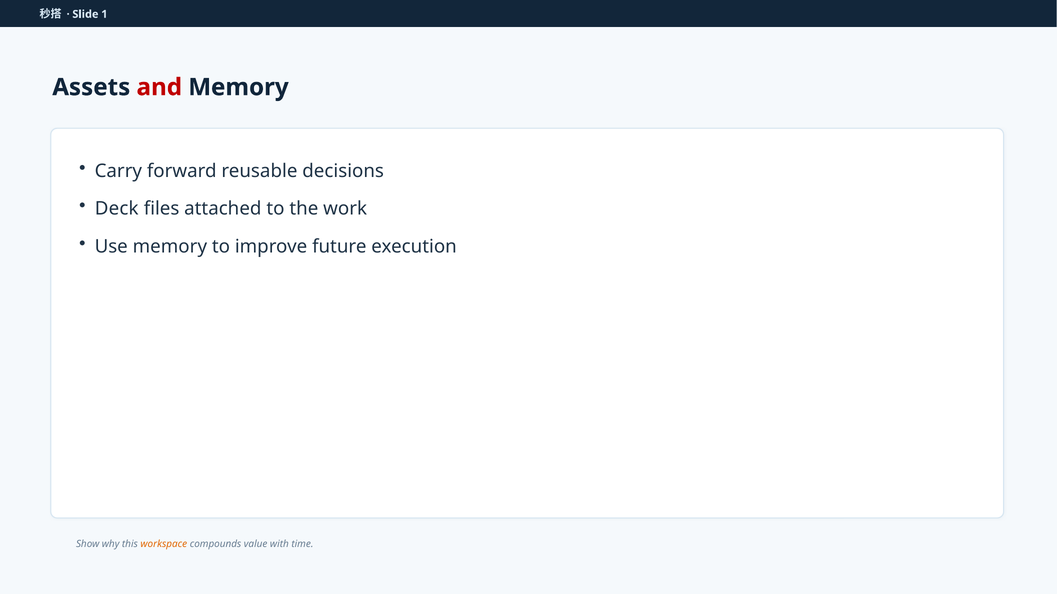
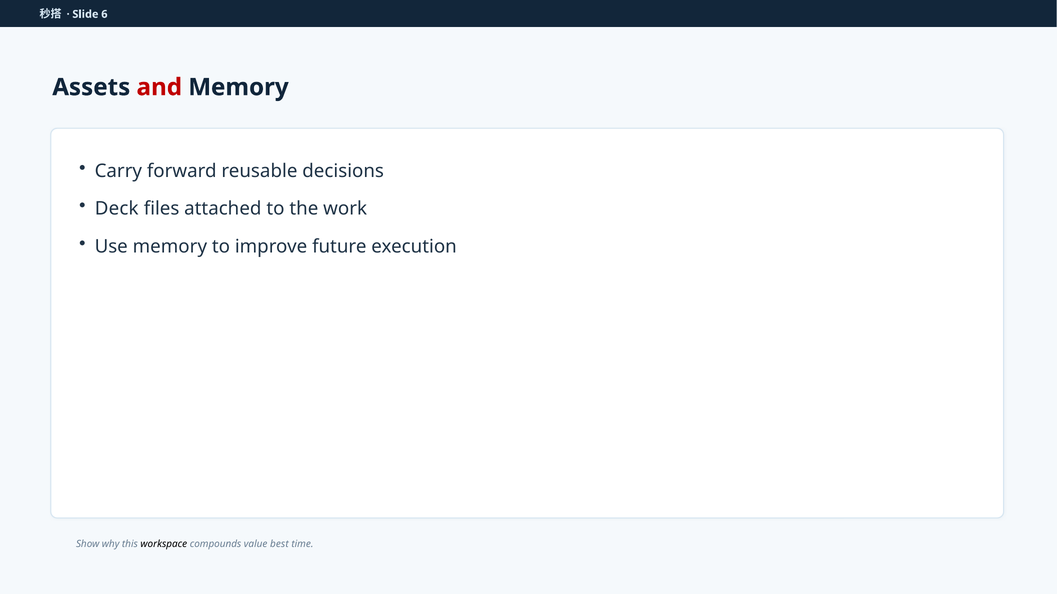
1: 1 -> 6 (104, 14)
workspace colour: orange -> black (164, 544)
with: with -> best (279, 544)
